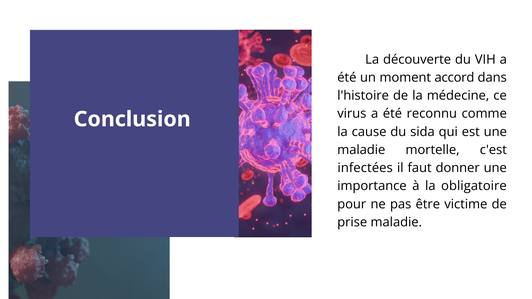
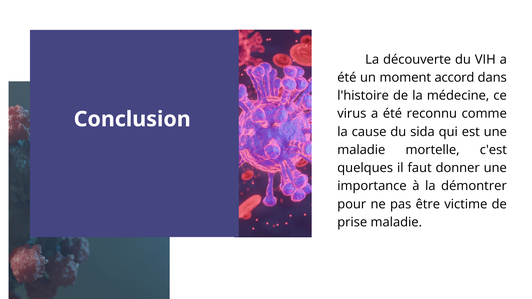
infectées: infectées -> quelques (365, 168)
obligatoire: obligatoire -> démontrer (474, 186)
